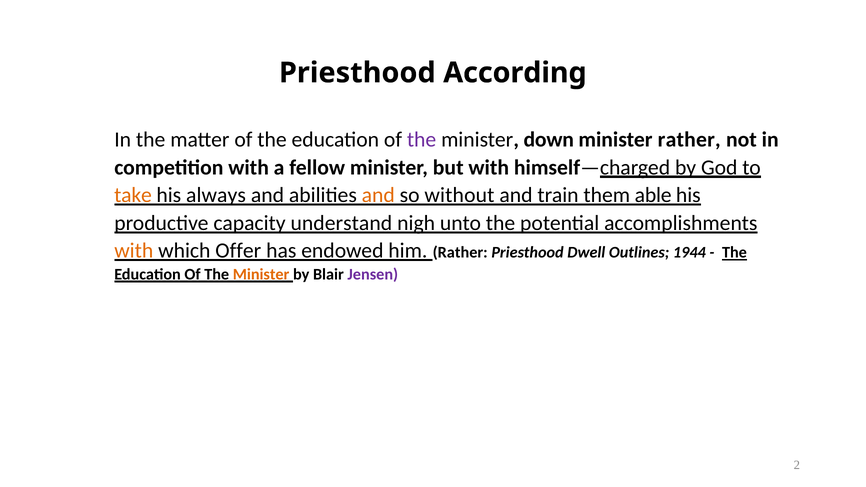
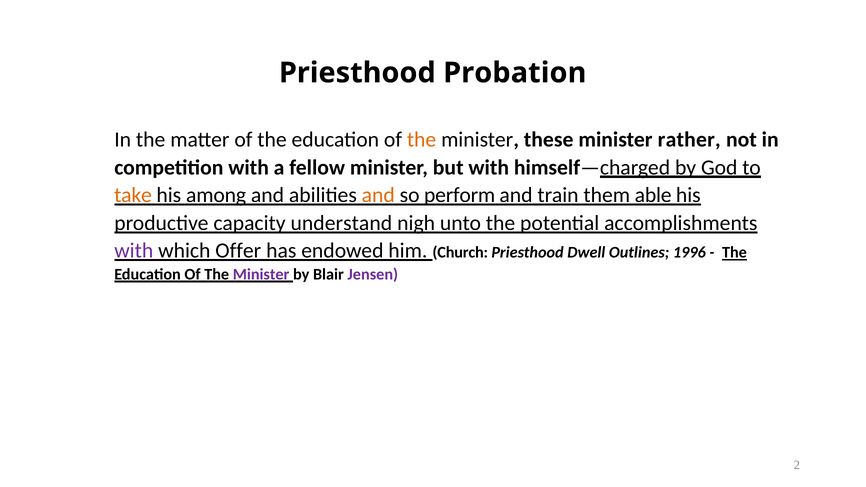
According: According -> Probation (515, 73)
the colour: purple -> orange (422, 140)
down: down -> these (549, 140)
always: always -> among (216, 195)
without: without -> perform (460, 195)
with colour: orange -> purple (134, 251)
him Rather: Rather -> Church (460, 253)
1944: 1944 -> 1996 (689, 253)
Minister colour: orange -> purple (261, 275)
